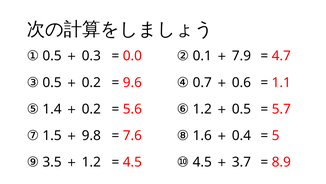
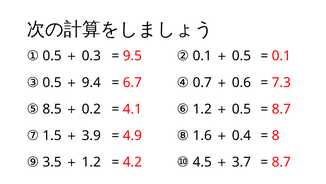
7.9: 7.9 -> 0.5 (241, 56)
0.0: 0.0 -> 9.5 (132, 56)
4.7: 4.7 -> 0.1 (281, 56)
0.2: 0.2 -> 9.4 (91, 82)
9.6: 9.6 -> 6.7 (132, 82)
1.1: 1.1 -> 7.3 (281, 82)
1.4: 1.4 -> 8.5 (52, 109)
5.6: 5.6 -> 4.1 (132, 109)
5.7: 5.7 -> 8.7 (281, 109)
9.8: 9.8 -> 3.9 (91, 135)
7.6: 7.6 -> 4.9 (132, 135)
5: 5 -> 8 (276, 135)
4.5: 4.5 -> 4.2 (132, 162)
8.9: 8.9 -> 8.7 (281, 162)
